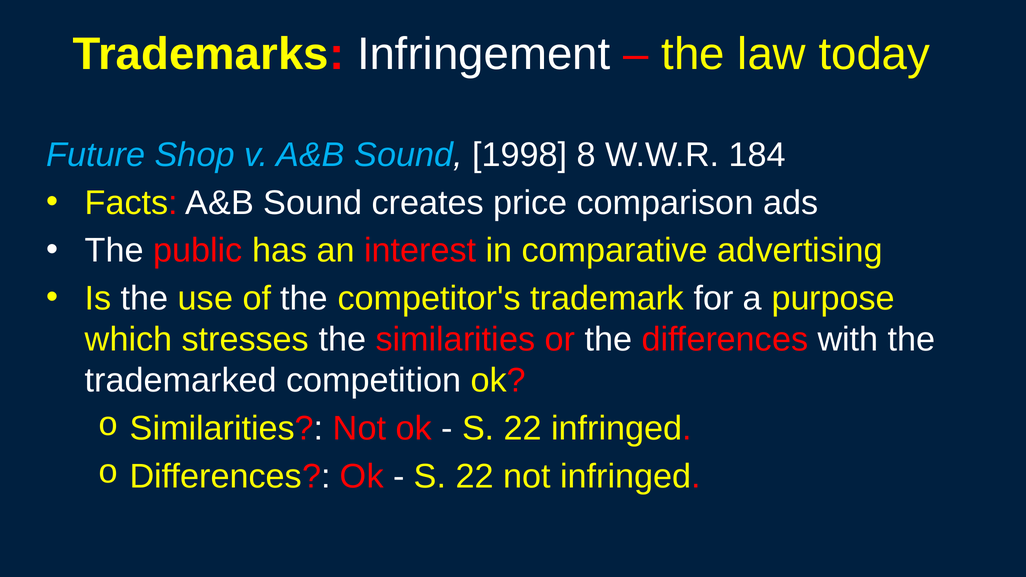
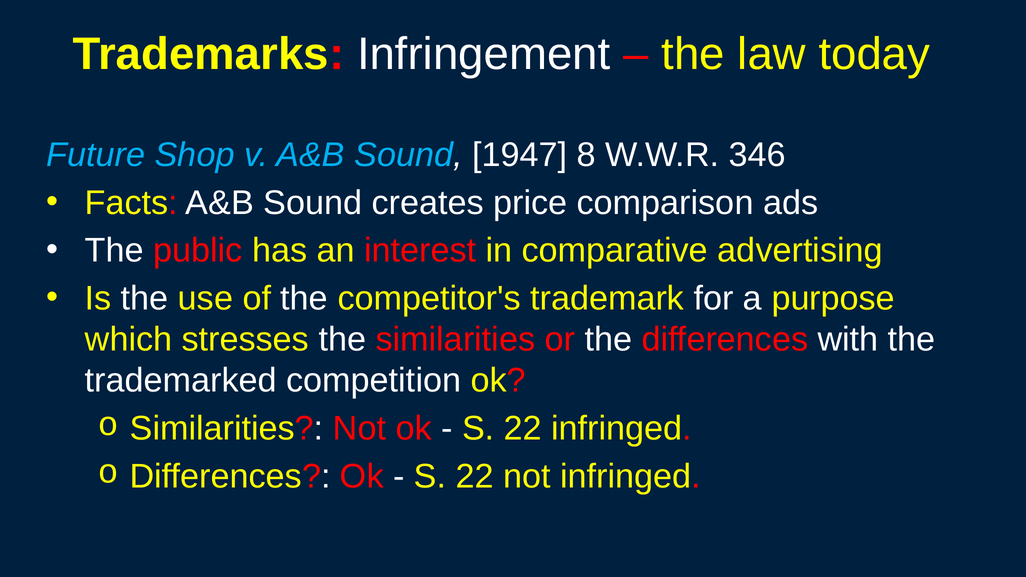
1998: 1998 -> 1947 (520, 155)
184: 184 -> 346 (757, 155)
